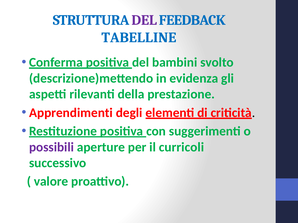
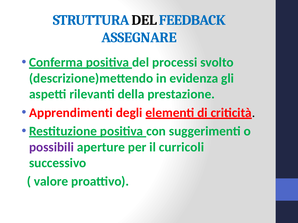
DEL colour: purple -> black (144, 20)
TABELLINE: TABELLINE -> ASSEGNARE (139, 38)
bambini: bambini -> processi (175, 63)
